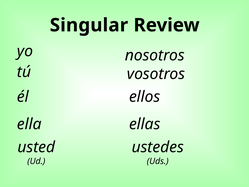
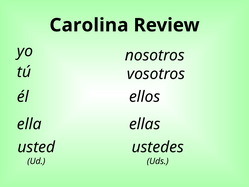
Singular: Singular -> Carolina (89, 25)
